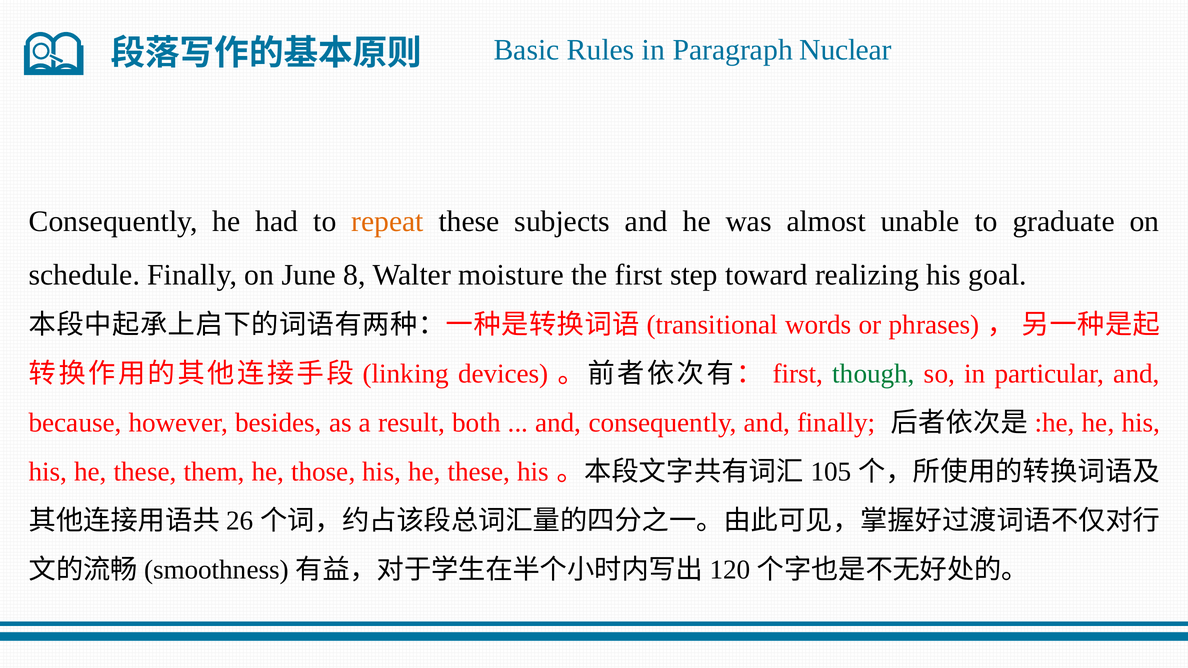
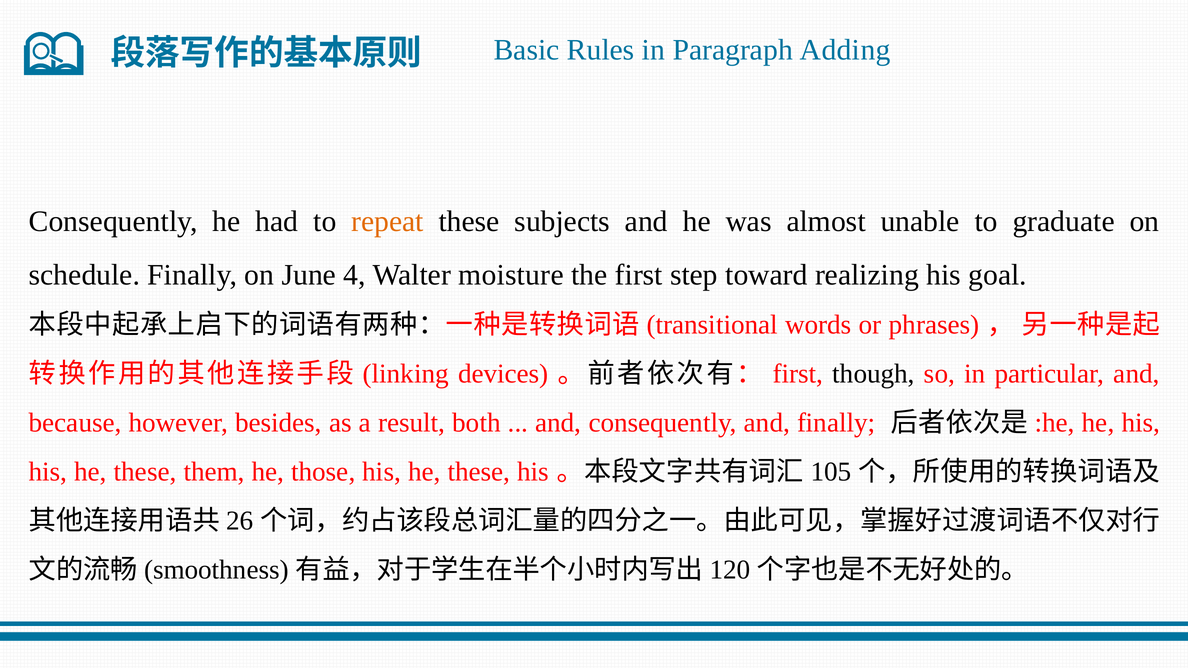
Nuclear: Nuclear -> Adding (845, 50)
8: 8 -> 4 (355, 275)
though colour: green -> black (874, 374)
